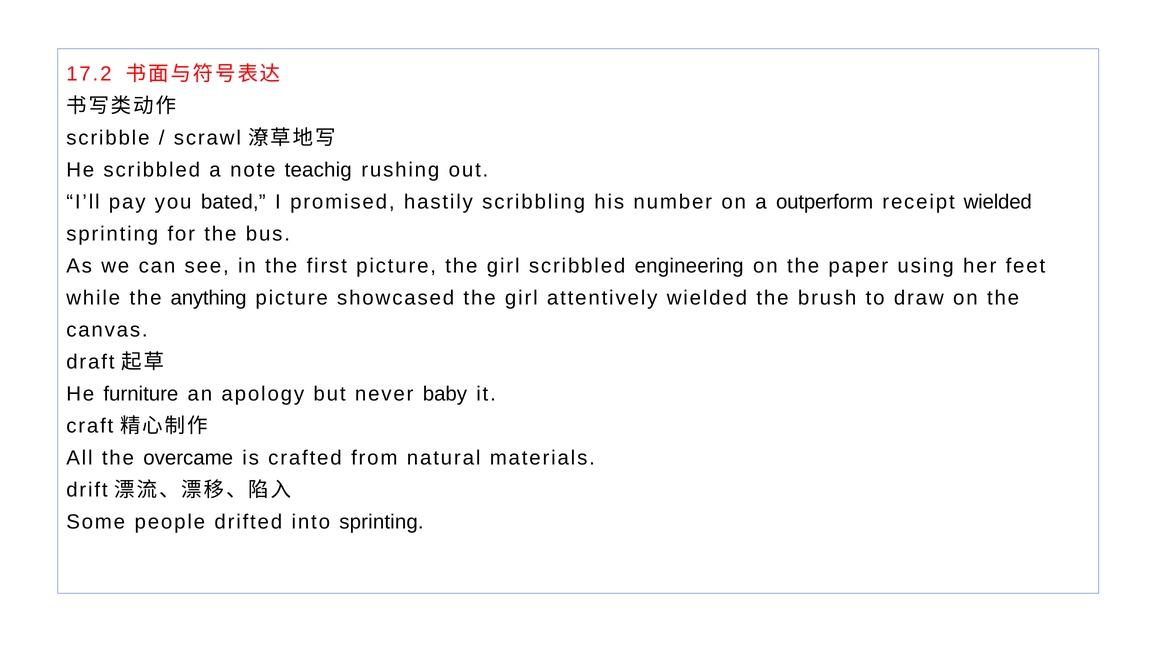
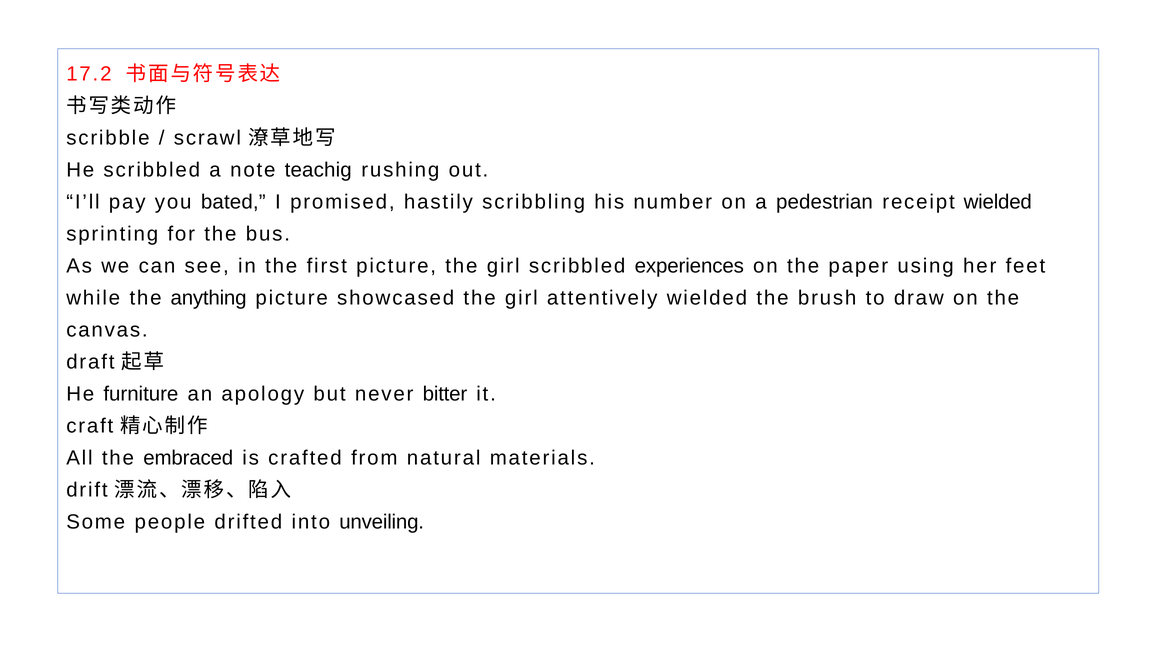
outperform: outperform -> pedestrian (824, 202)
engineering: engineering -> experiences (689, 266)
baby: baby -> bitter (445, 394)
overcame: overcame -> embraced (188, 458)
into sprinting: sprinting -> unveiling (382, 522)
